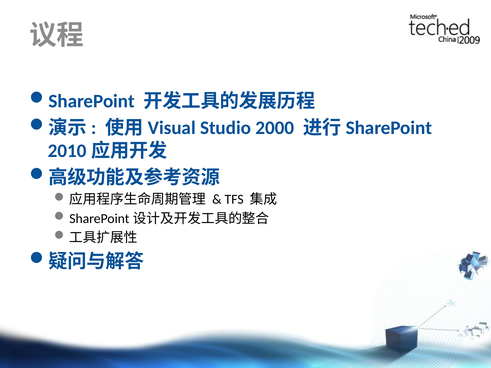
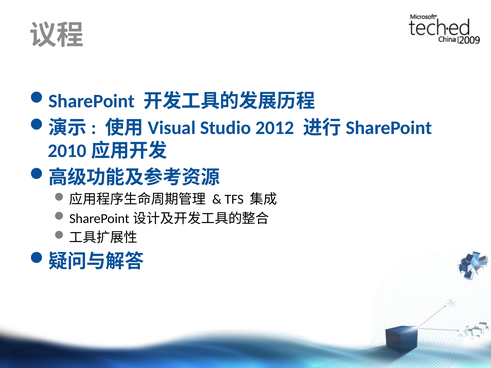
2000: 2000 -> 2012 (275, 128)
